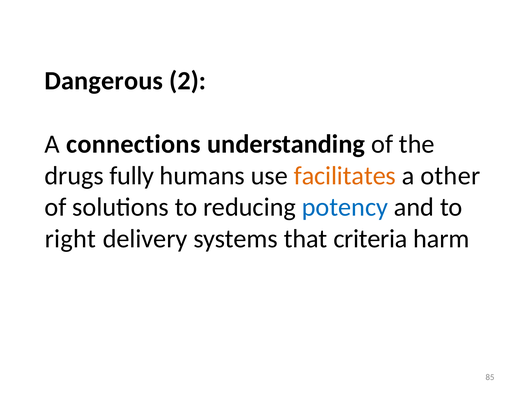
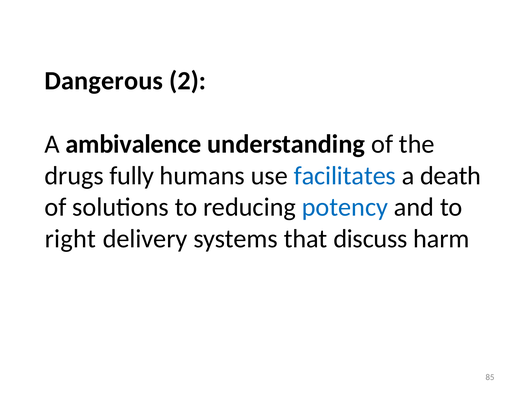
connections: connections -> ambivalence (134, 144)
facilitates colour: orange -> blue (345, 175)
other: other -> death (451, 175)
criteria: criteria -> discuss (370, 239)
